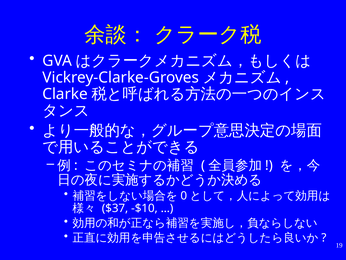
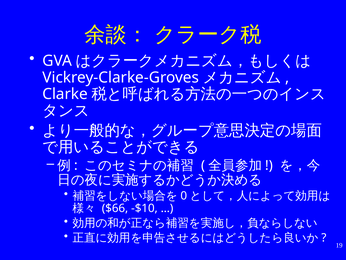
$37: $37 -> $66 (115, 208)
